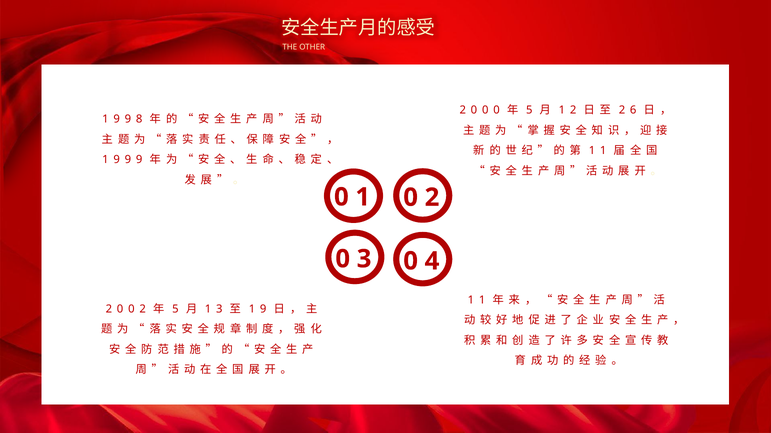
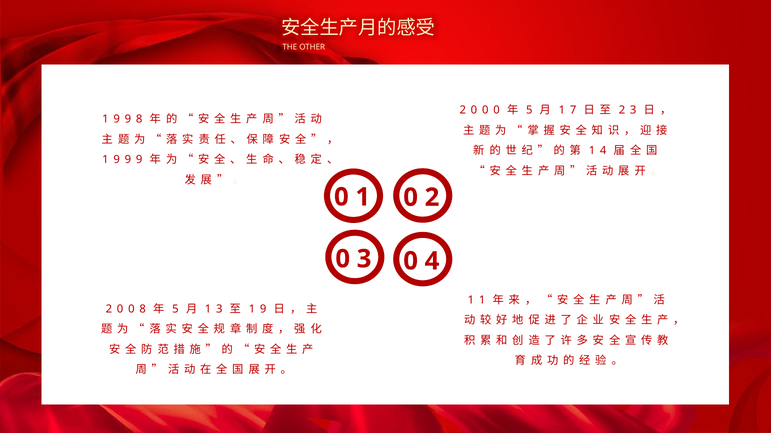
1 2: 2 -> 7 (573, 110)
2 6: 6 -> 3 (633, 110)
1: 1 -> 4 (603, 151)
0 0 2: 2 -> 8 (143, 309)
